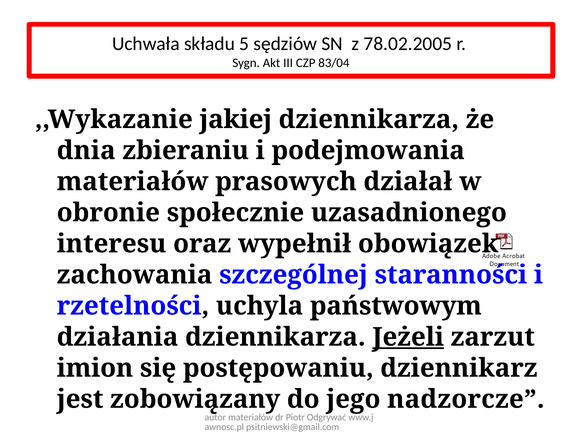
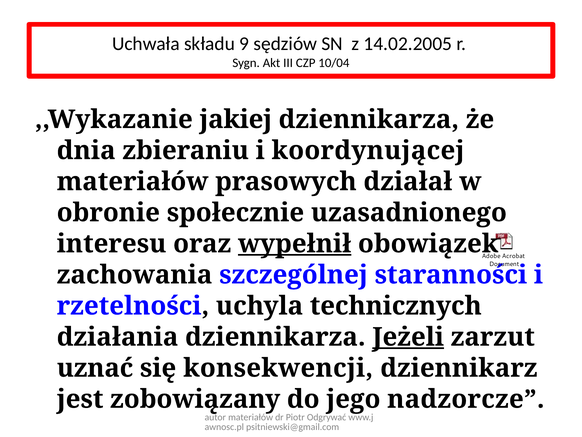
5: 5 -> 9 (244, 44)
78.02.2005: 78.02.2005 -> 14.02.2005 (408, 44)
83/04: 83/04 -> 10/04 (334, 63)
podejmowania: podejmowania -> koordynującej (368, 150)
wypełnił underline: none -> present (295, 244)
państwowym: państwowym -> technicznych (396, 306)
imion: imion -> uznać (95, 368)
postępowaniu: postępowaniu -> konsekwencji (278, 368)
